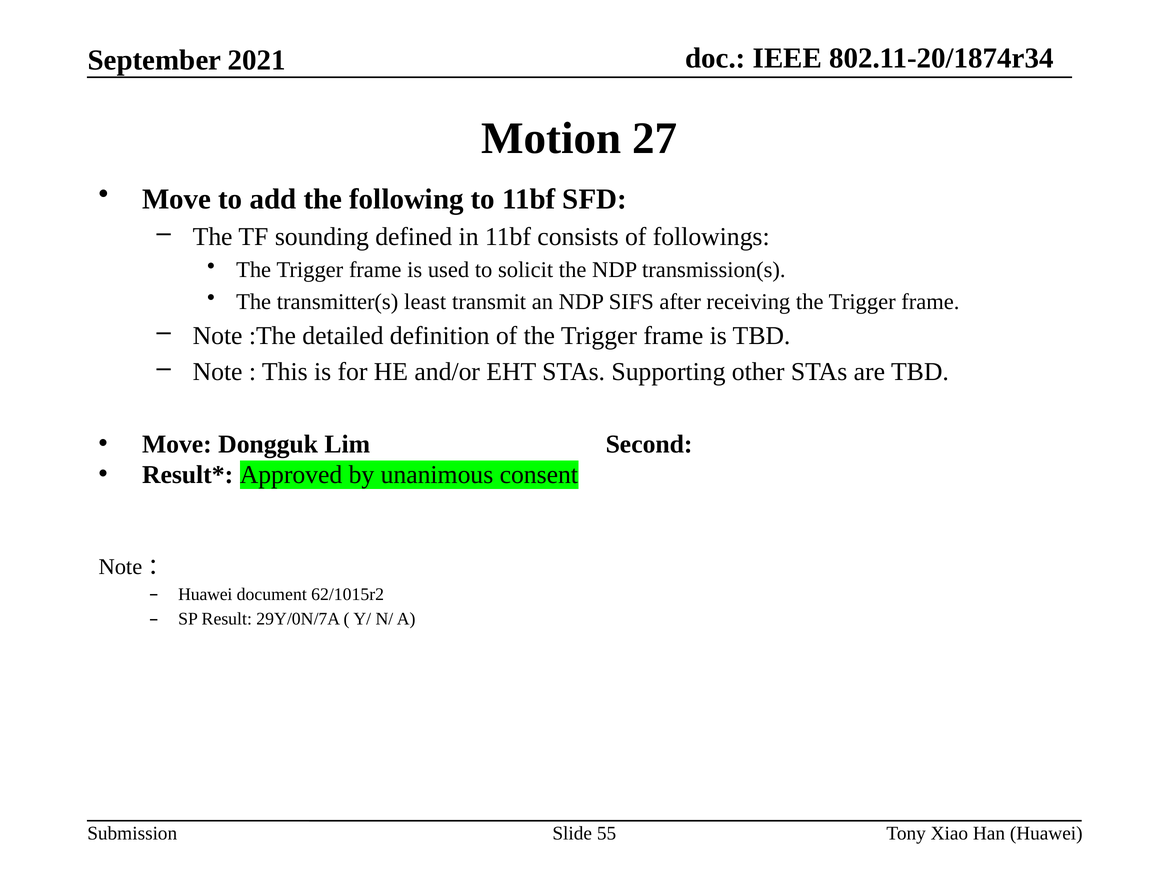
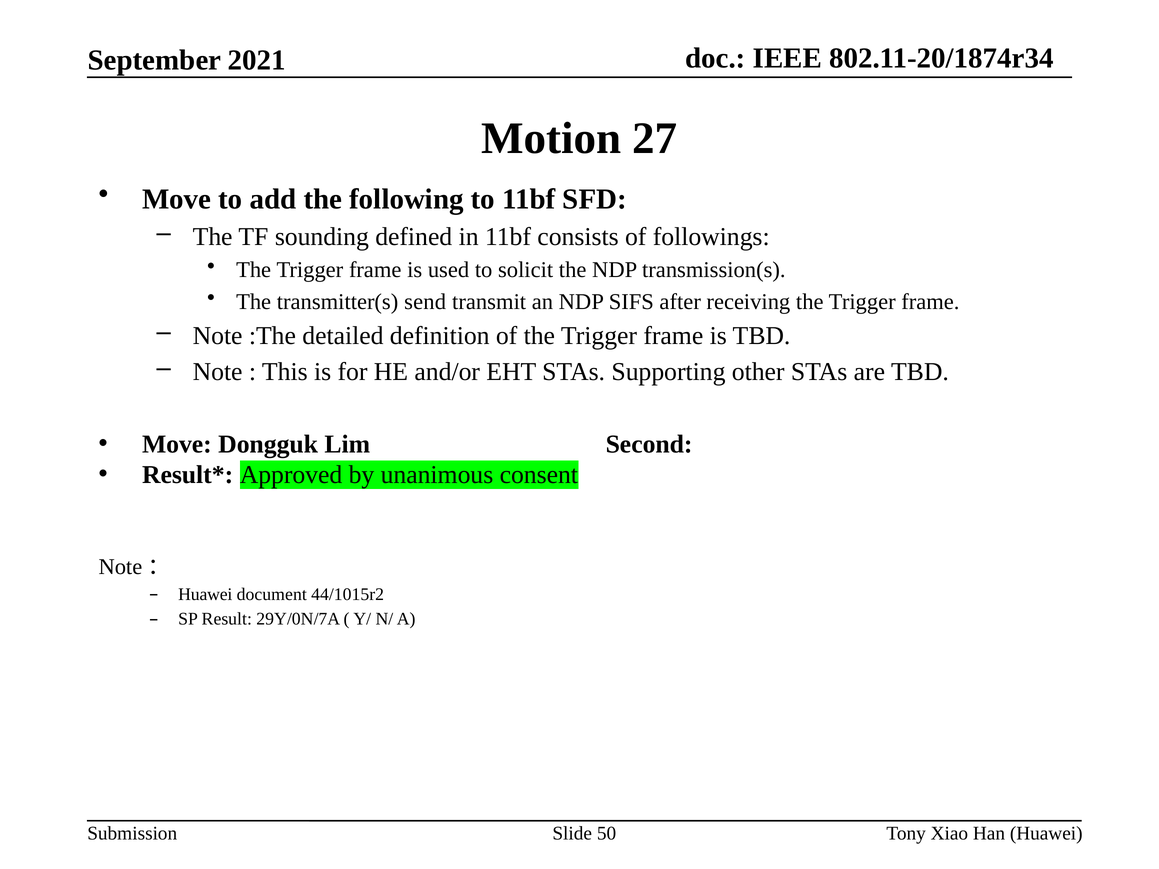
least: least -> send (425, 302)
62/1015r2: 62/1015r2 -> 44/1015r2 (348, 594)
55: 55 -> 50 (607, 834)
